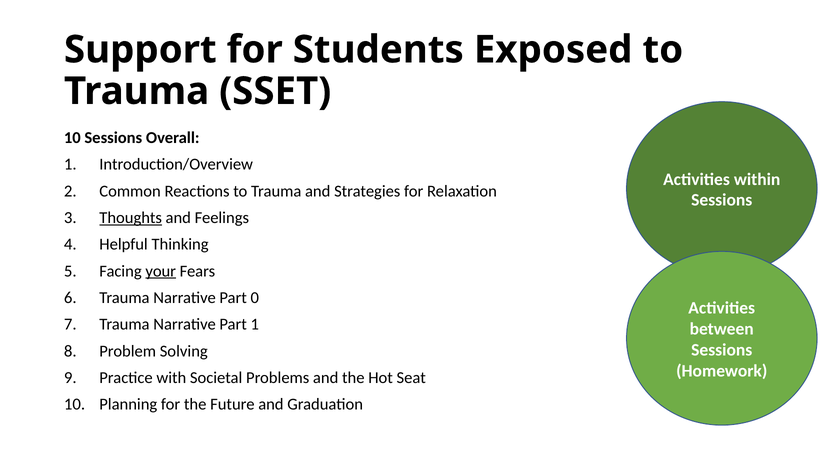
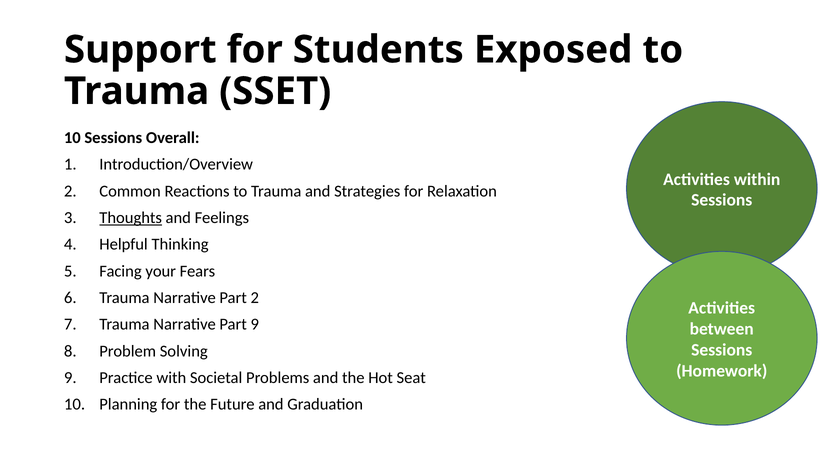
your underline: present -> none (161, 271)
Part 0: 0 -> 2 (255, 298)
Part 1: 1 -> 9 (255, 324)
